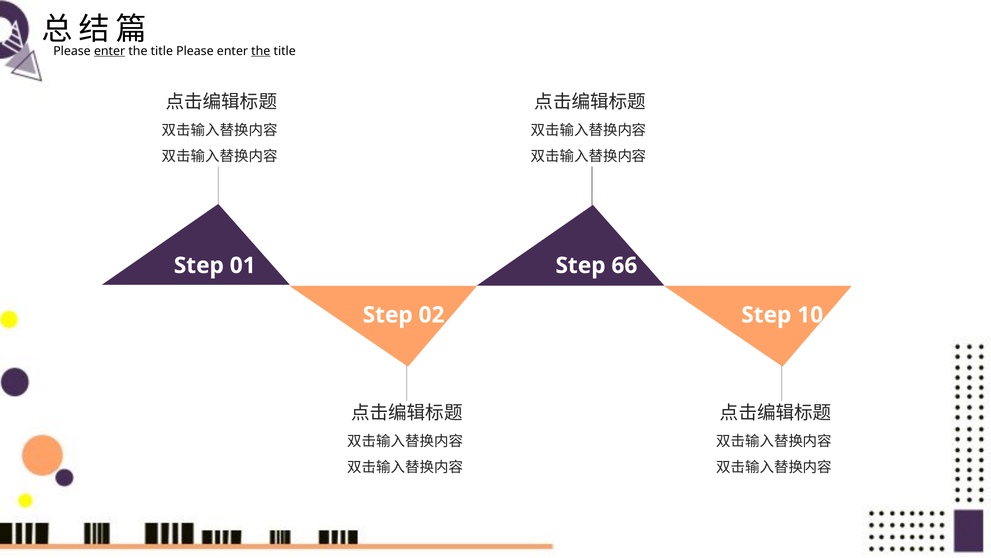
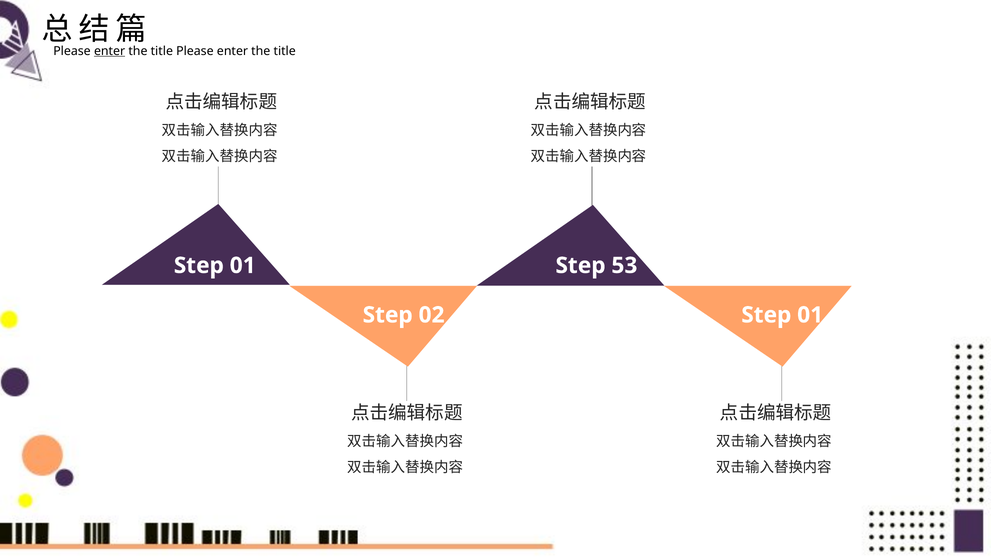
the underline: present -> none (261, 51)
66: 66 -> 53 (624, 265)
02 Step 10: 10 -> 01 (810, 315)
